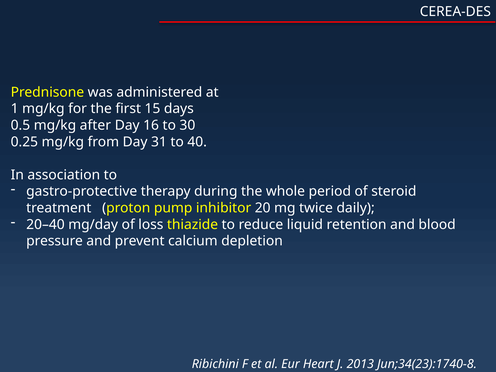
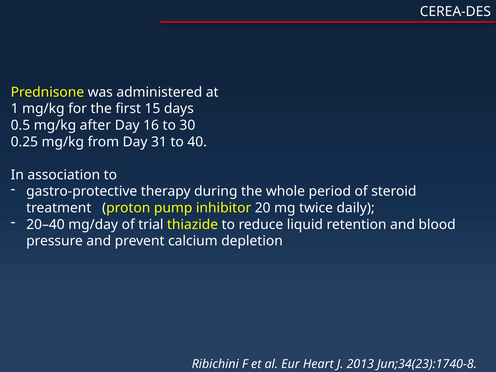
loss: loss -> trial (151, 225)
